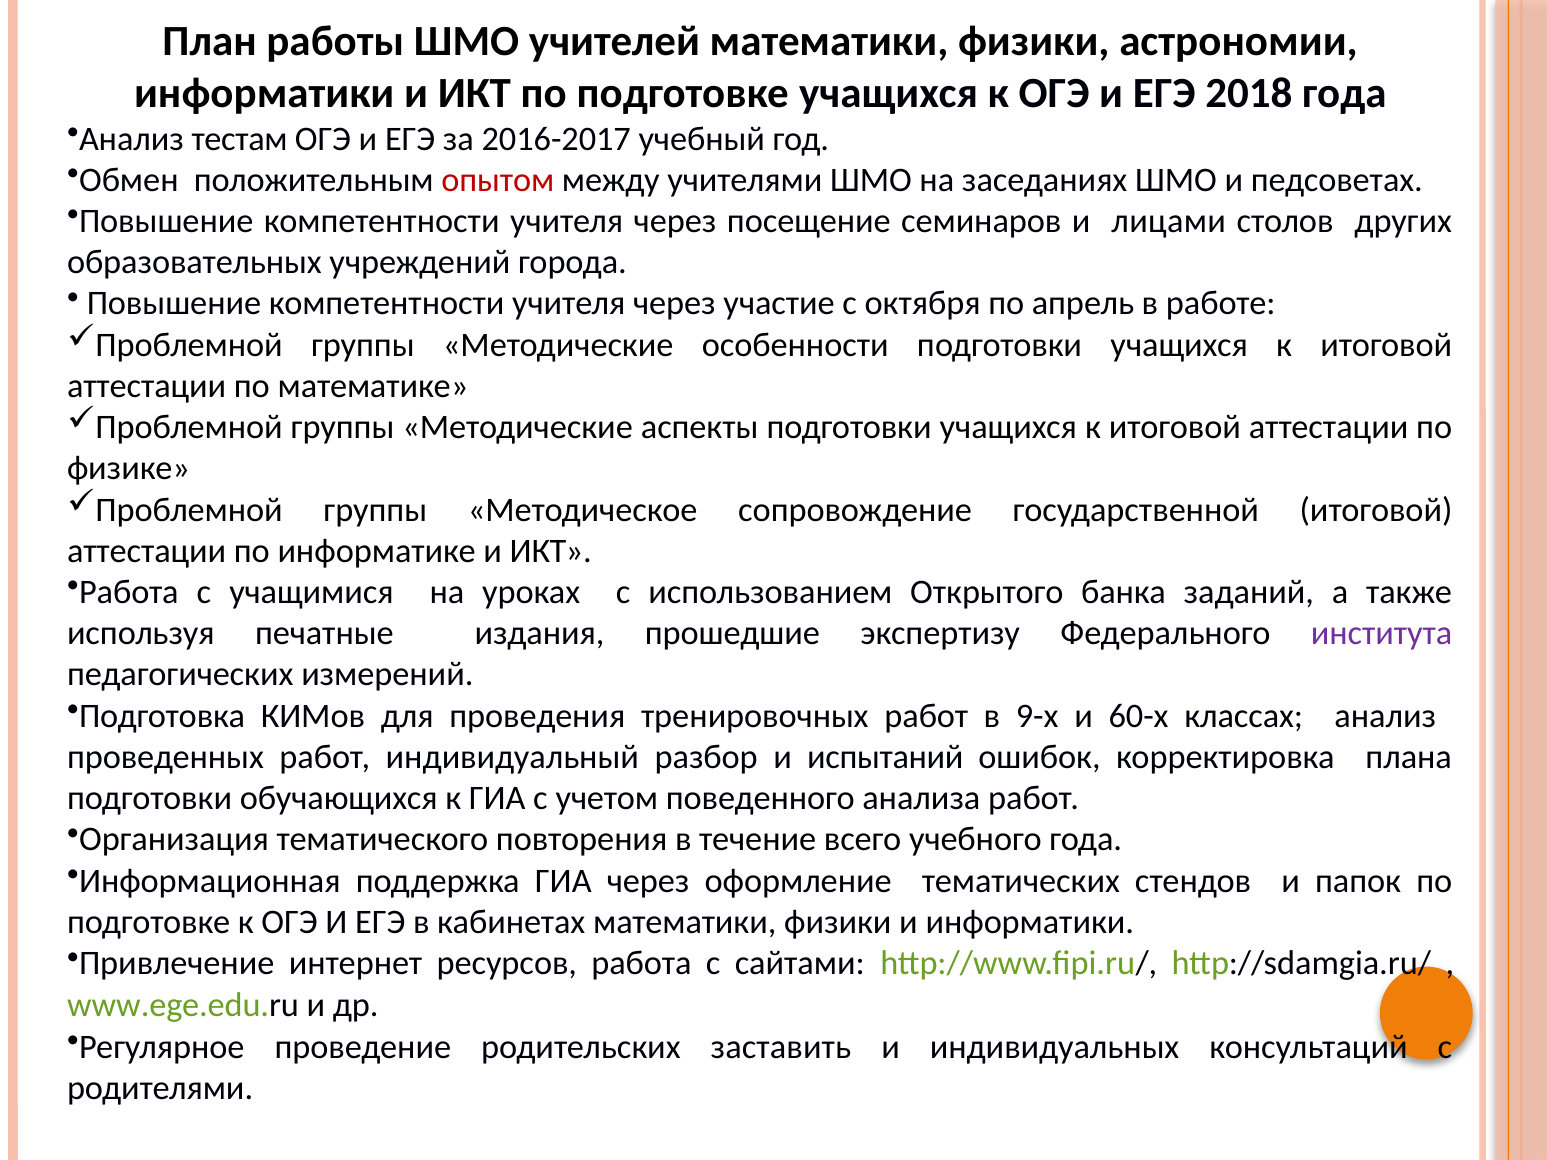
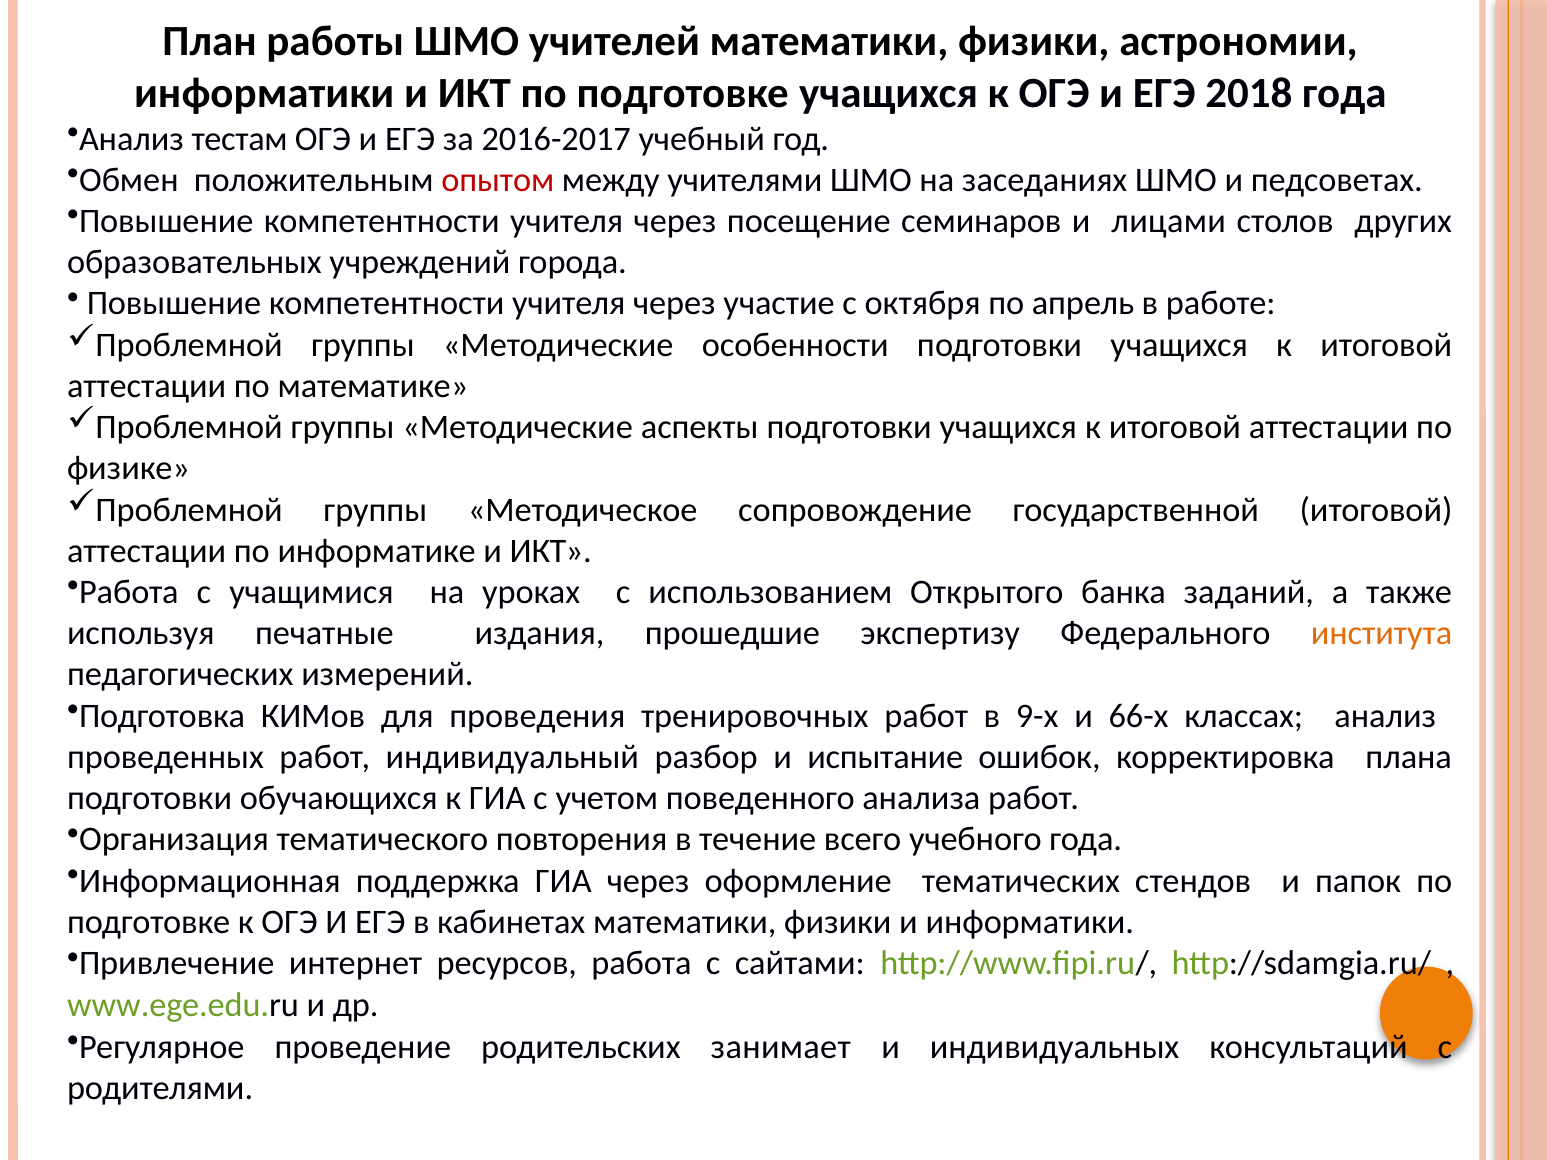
института colour: purple -> orange (1382, 634)
60-х: 60-х -> 66-х (1139, 716)
испытаний: испытаний -> испытание (885, 757)
заставить: заставить -> занимает (781, 1047)
